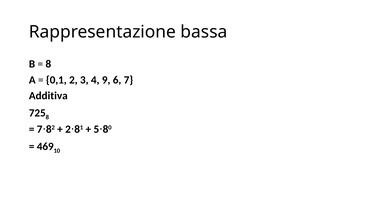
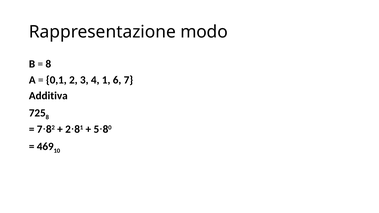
bassa: bassa -> modo (204, 32)
9: 9 -> 1 (106, 80)
